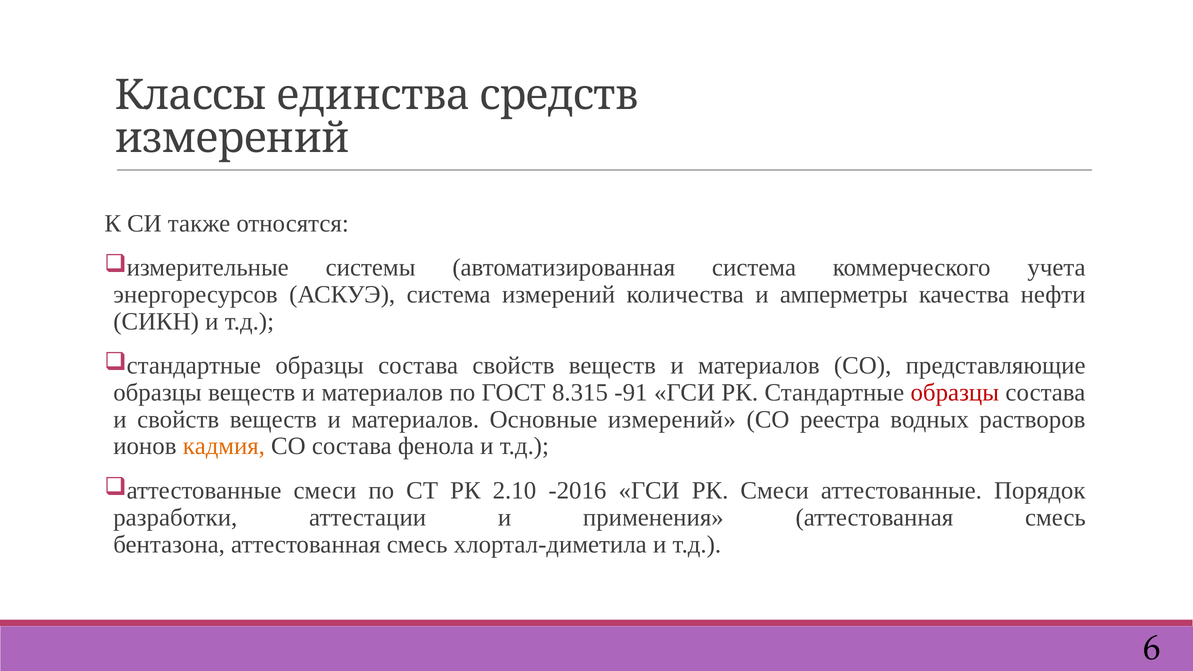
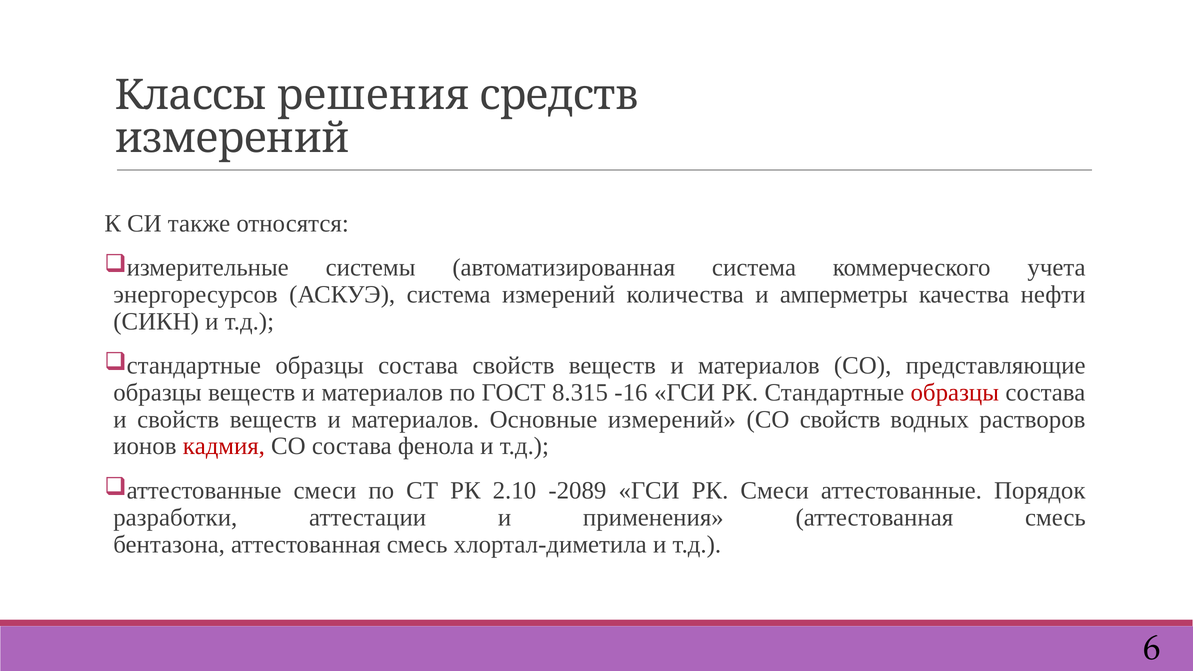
единства: единства -> решения (373, 95)
-91: -91 -> -16 (631, 393)
СО реестра: реестра -> свойств (840, 419)
кадмия colour: orange -> red (224, 446)
-2016: -2016 -> -2089 (577, 491)
